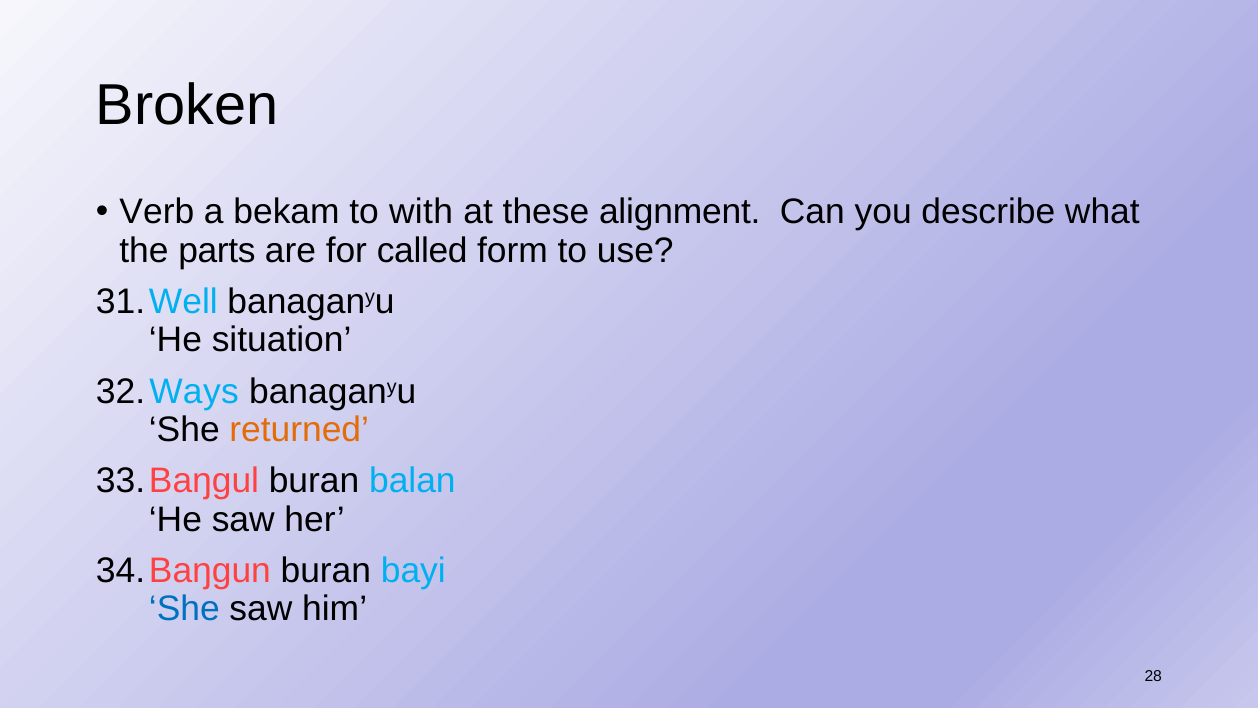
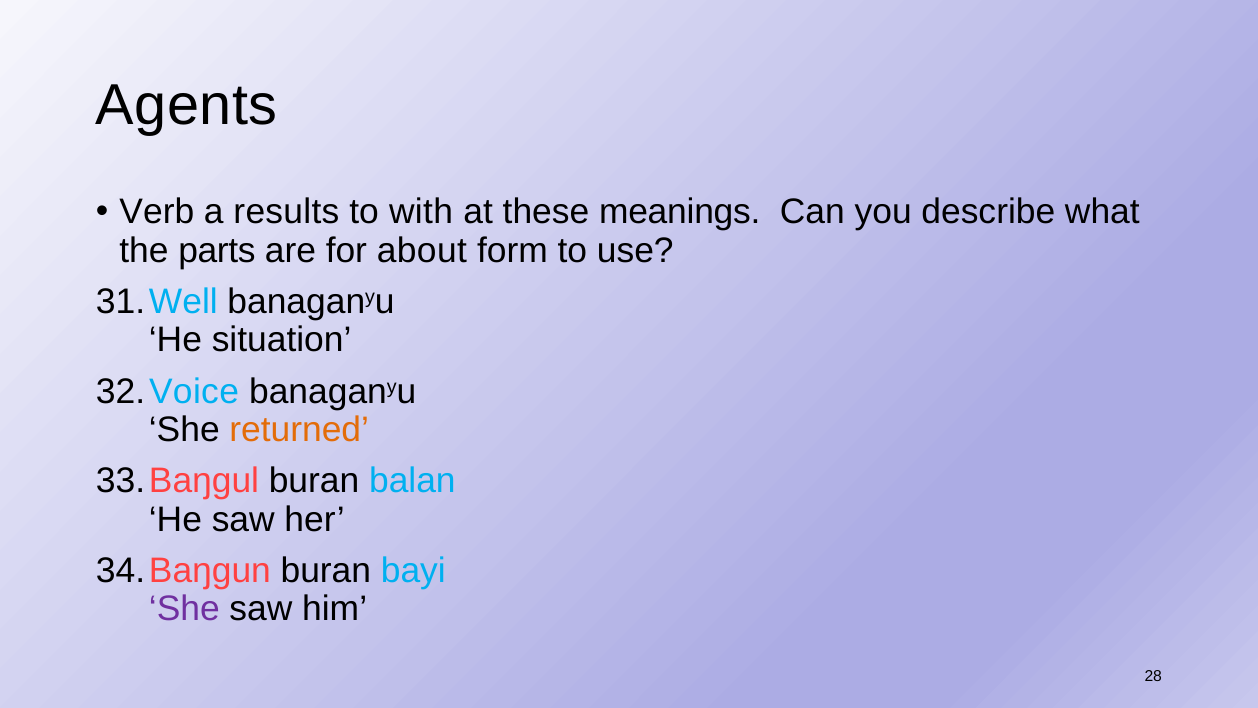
Broken: Broken -> Agents (187, 106)
bekam: bekam -> results (286, 212)
alignment: alignment -> meanings (680, 212)
called: called -> about (422, 250)
Ways: Ways -> Voice (194, 391)
She colour: blue -> purple (184, 609)
